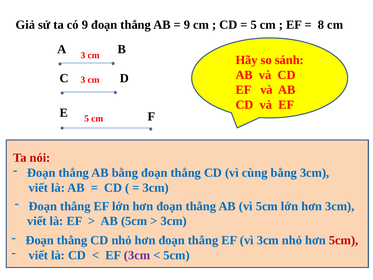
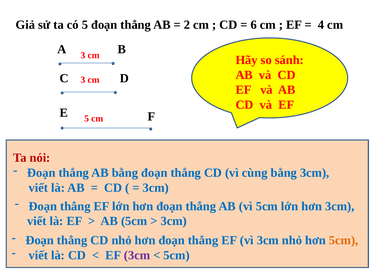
có 9: 9 -> 5 (85, 25)
9: 9 -> 2 (187, 25)
5: 5 -> 6 (254, 25)
8: 8 -> 4 (321, 25)
5cm colour: red -> orange (344, 240)
